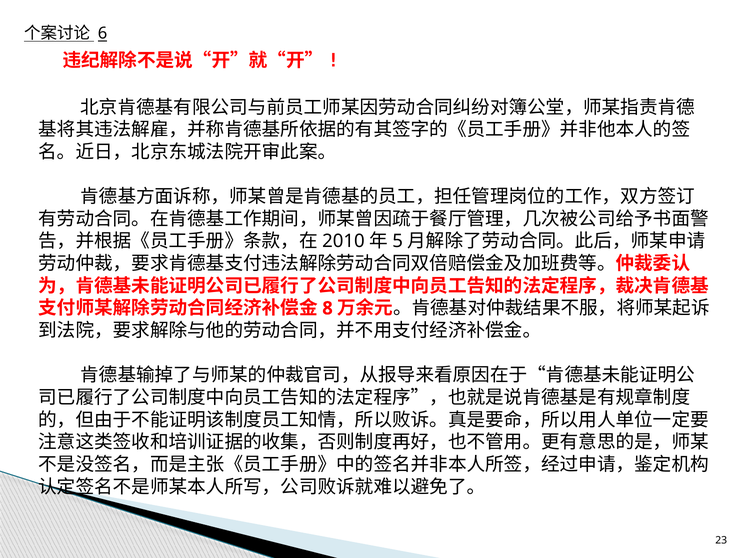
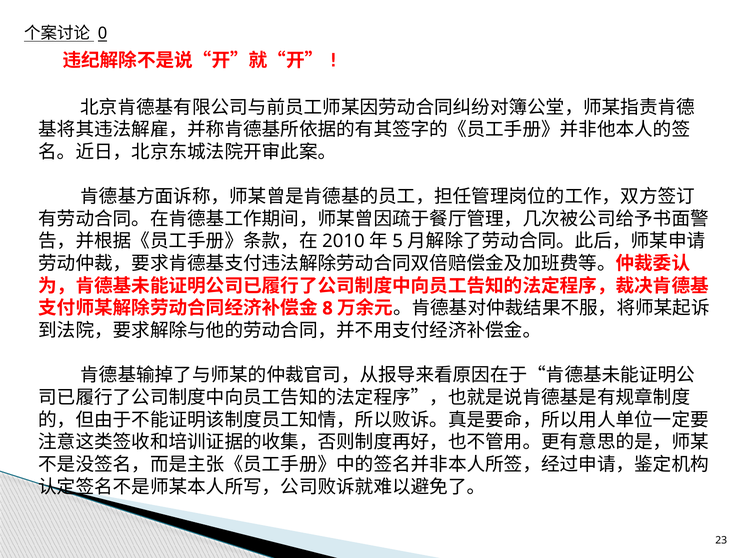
6: 6 -> 0 (102, 33)
